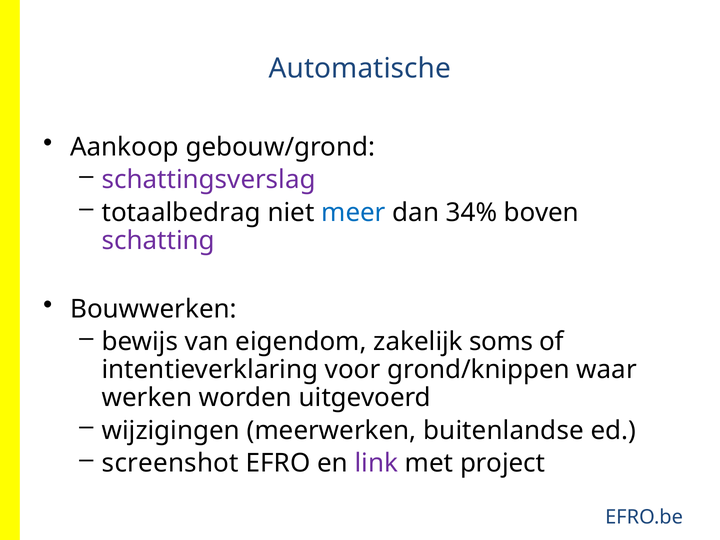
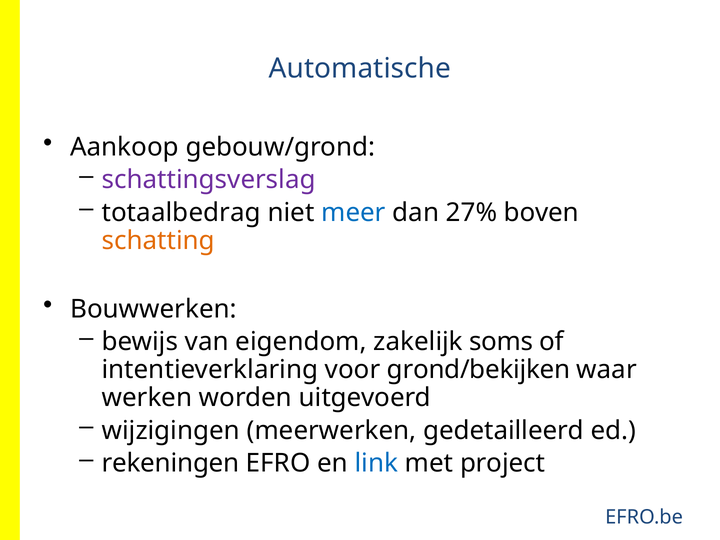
34%: 34% -> 27% (471, 212)
schatting colour: purple -> orange (158, 241)
grond/knippen: grond/knippen -> grond/bekijken (479, 370)
buitenlandse: buitenlandse -> gedetailleerd (504, 431)
screenshot: screenshot -> rekeningen (171, 463)
link colour: purple -> blue (376, 463)
